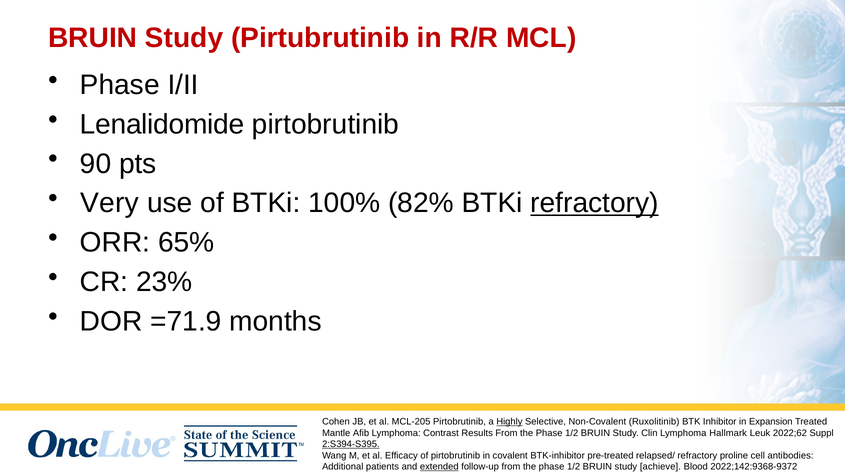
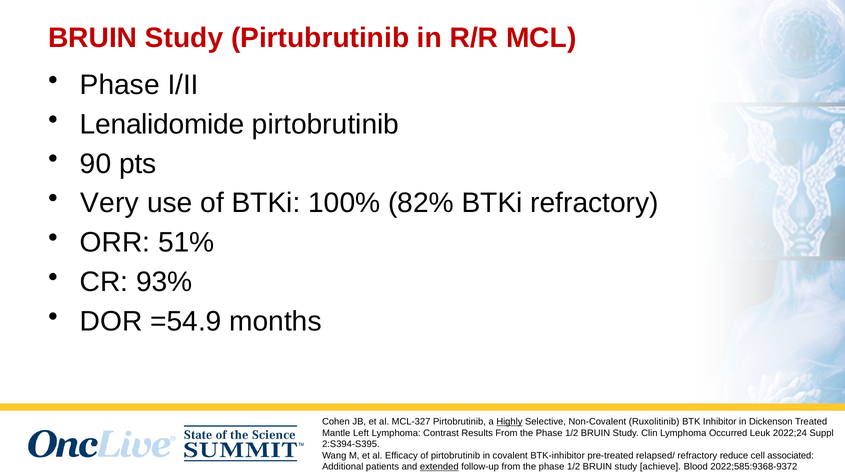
refractory underline: present -> none (595, 203)
65%: 65% -> 51% (186, 243)
23%: 23% -> 93% (164, 282)
=71.9: =71.9 -> =54.9 (186, 321)
MCL-205: MCL-205 -> MCL-327 (411, 422)
Expansion: Expansion -> Dickenson (771, 422)
Afib: Afib -> Left (361, 433)
Hallmark: Hallmark -> Occurred (728, 433)
2022;62: 2022;62 -> 2022;24 (790, 433)
2:S394-S395 underline: present -> none (351, 444)
proline: proline -> reduce (734, 455)
antibodies: antibodies -> associated (791, 455)
2022;142:9368-9372: 2022;142:9368-9372 -> 2022;585:9368-9372 (754, 467)
